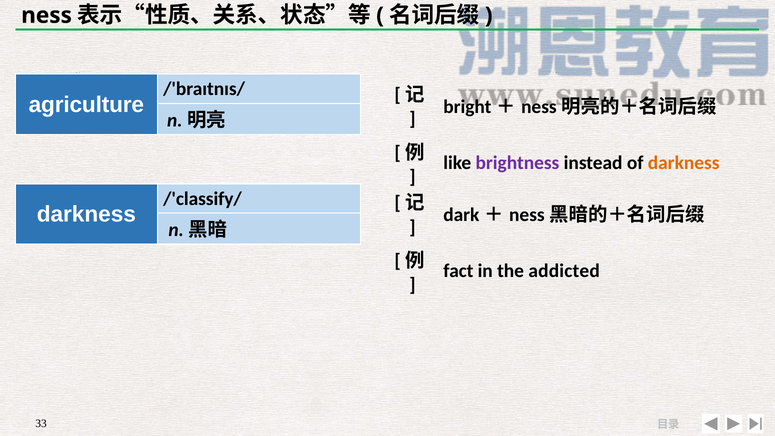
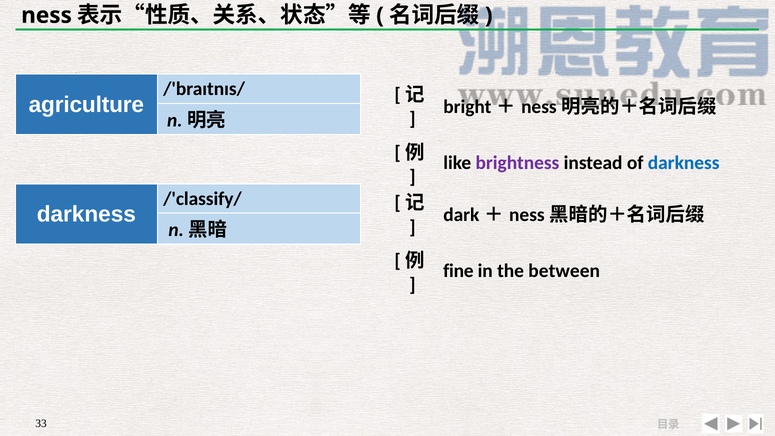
darkness colour: orange -> blue (684, 163)
fact: fact -> fine (458, 271)
addicted: addicted -> between (564, 271)
